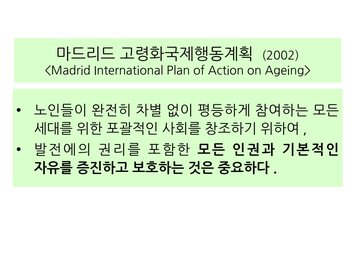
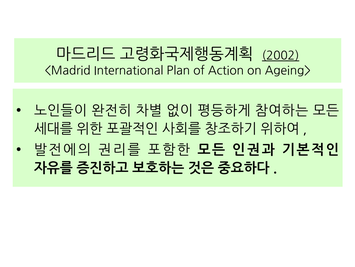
2002 underline: none -> present (281, 56)
